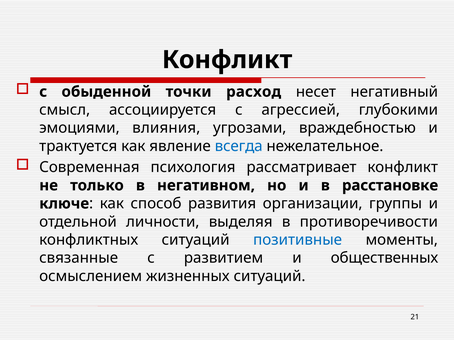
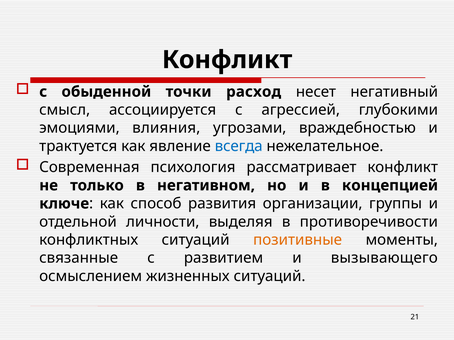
расстановке: расстановке -> концепцией (390, 186)
позитивные colour: blue -> orange (298, 240)
общественных: общественных -> вызывающего (384, 258)
